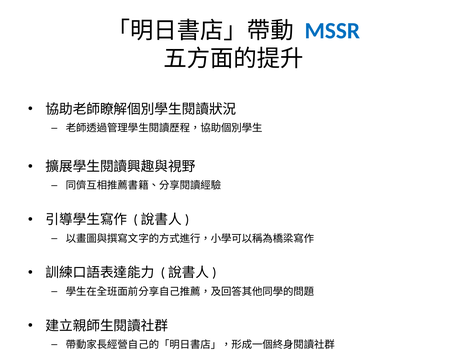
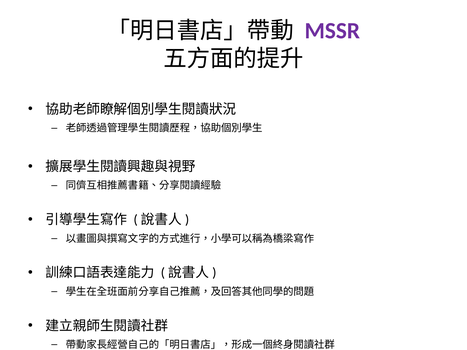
MSSR colour: blue -> purple (332, 31)
